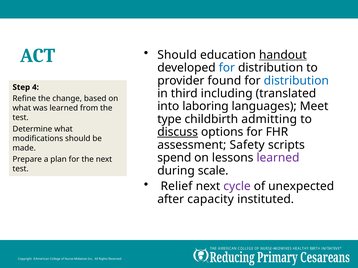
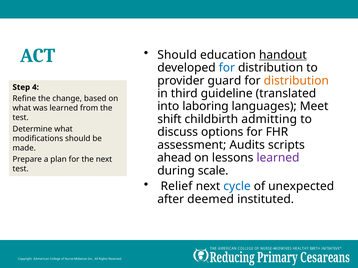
found: found -> guard (224, 81)
distribution colour: blue -> orange (296, 81)
including: including -> guideline (227, 94)
type: type -> shift (169, 119)
discuss underline: present -> none (178, 132)
Safety: Safety -> Audits (247, 145)
spend: spend -> ahead (174, 158)
cycle colour: purple -> blue (237, 187)
capacity: capacity -> deemed (211, 200)
